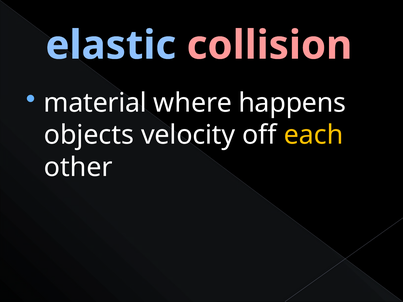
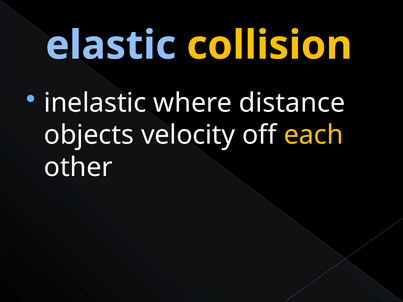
collision colour: pink -> yellow (269, 45)
material: material -> inelastic (95, 103)
happens: happens -> distance (292, 103)
